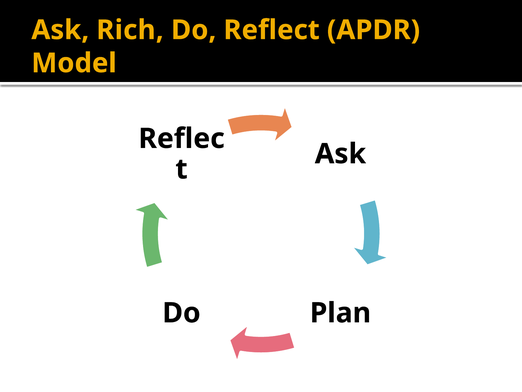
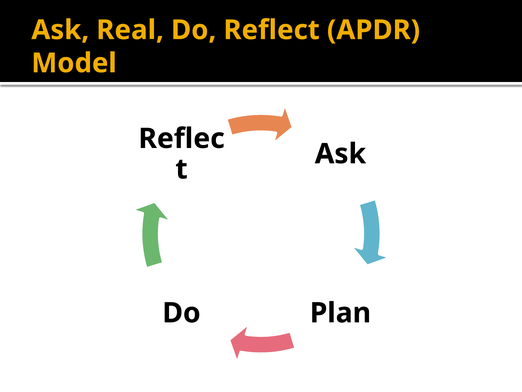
Rich: Rich -> Real (130, 30)
